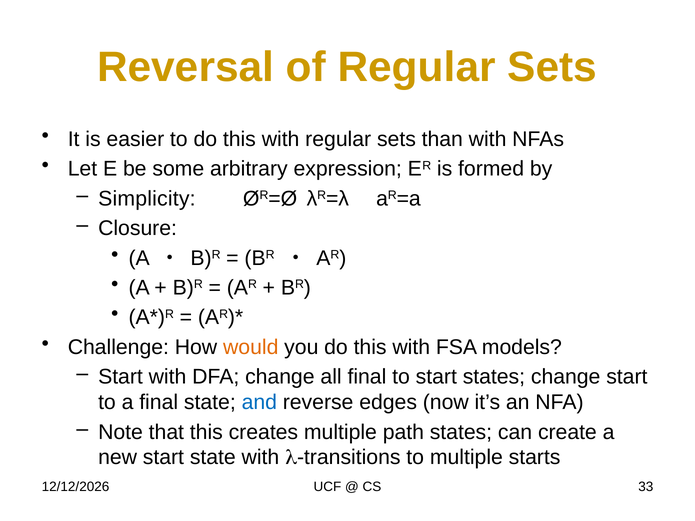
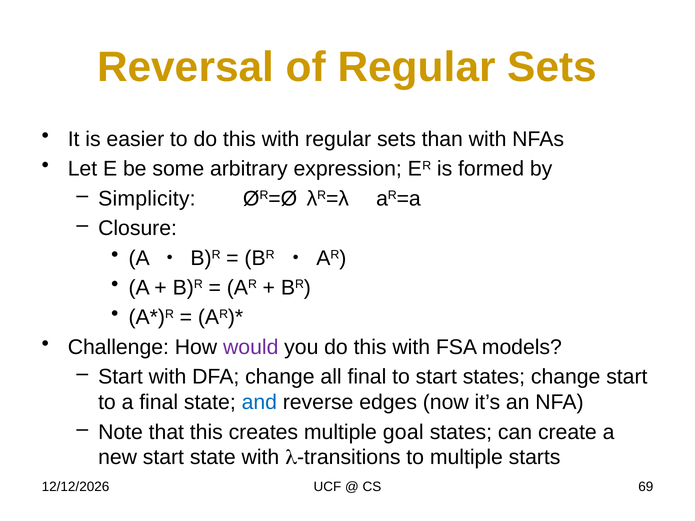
would colour: orange -> purple (251, 347)
path: path -> goal (403, 432)
33: 33 -> 69 (646, 487)
